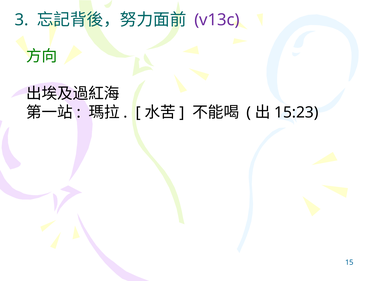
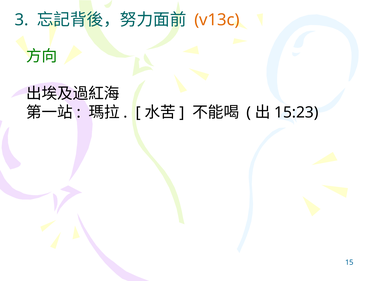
v13c colour: purple -> orange (217, 20)
